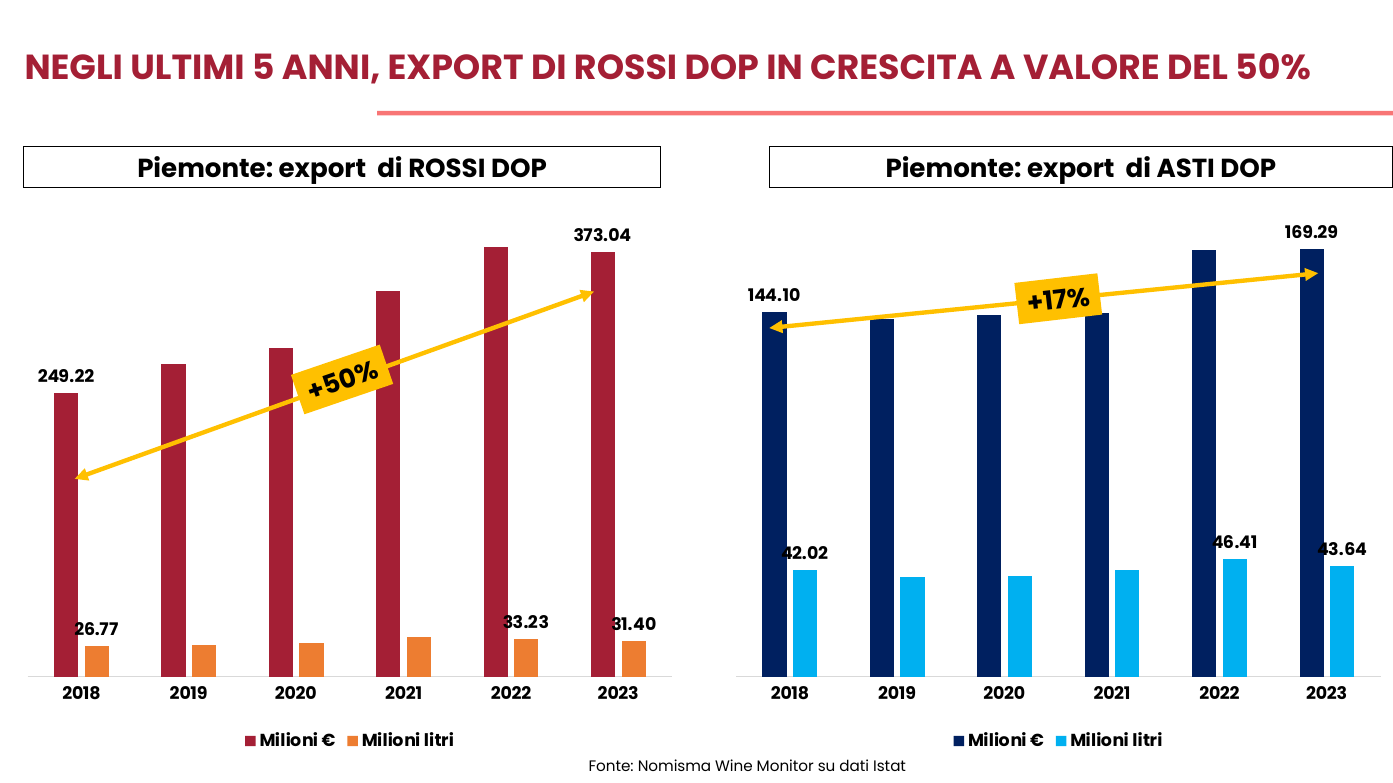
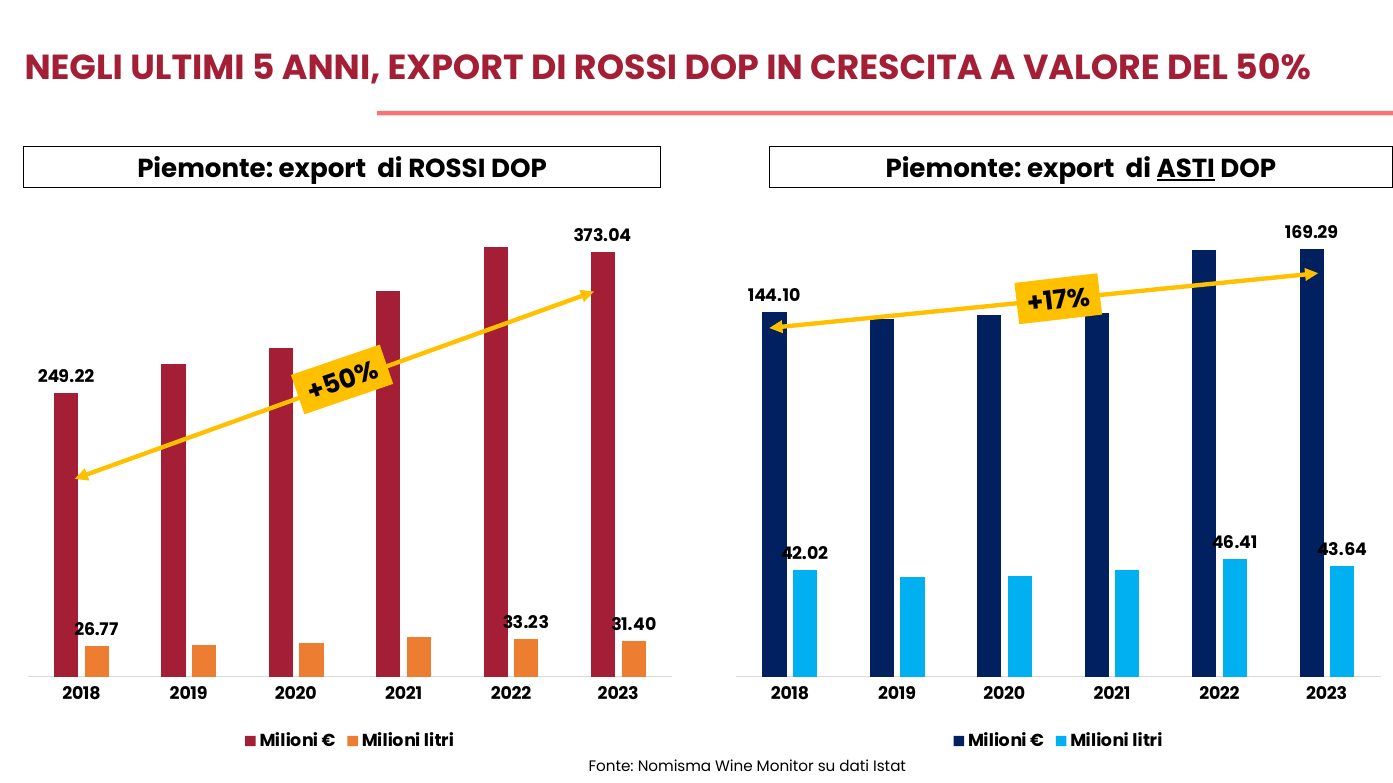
ASTI underline: none -> present (1186, 169)
